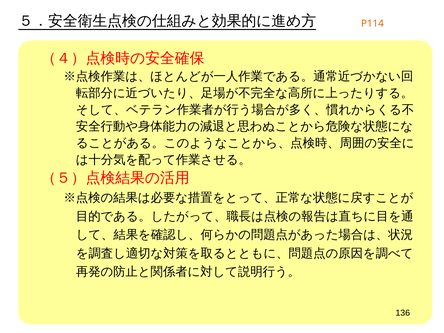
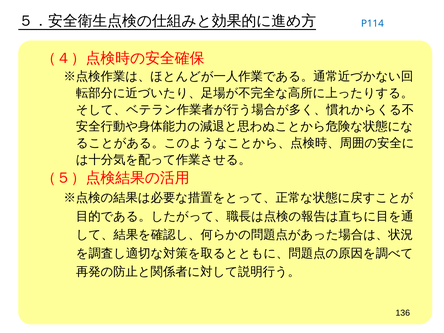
P114 colour: orange -> blue (372, 24)
